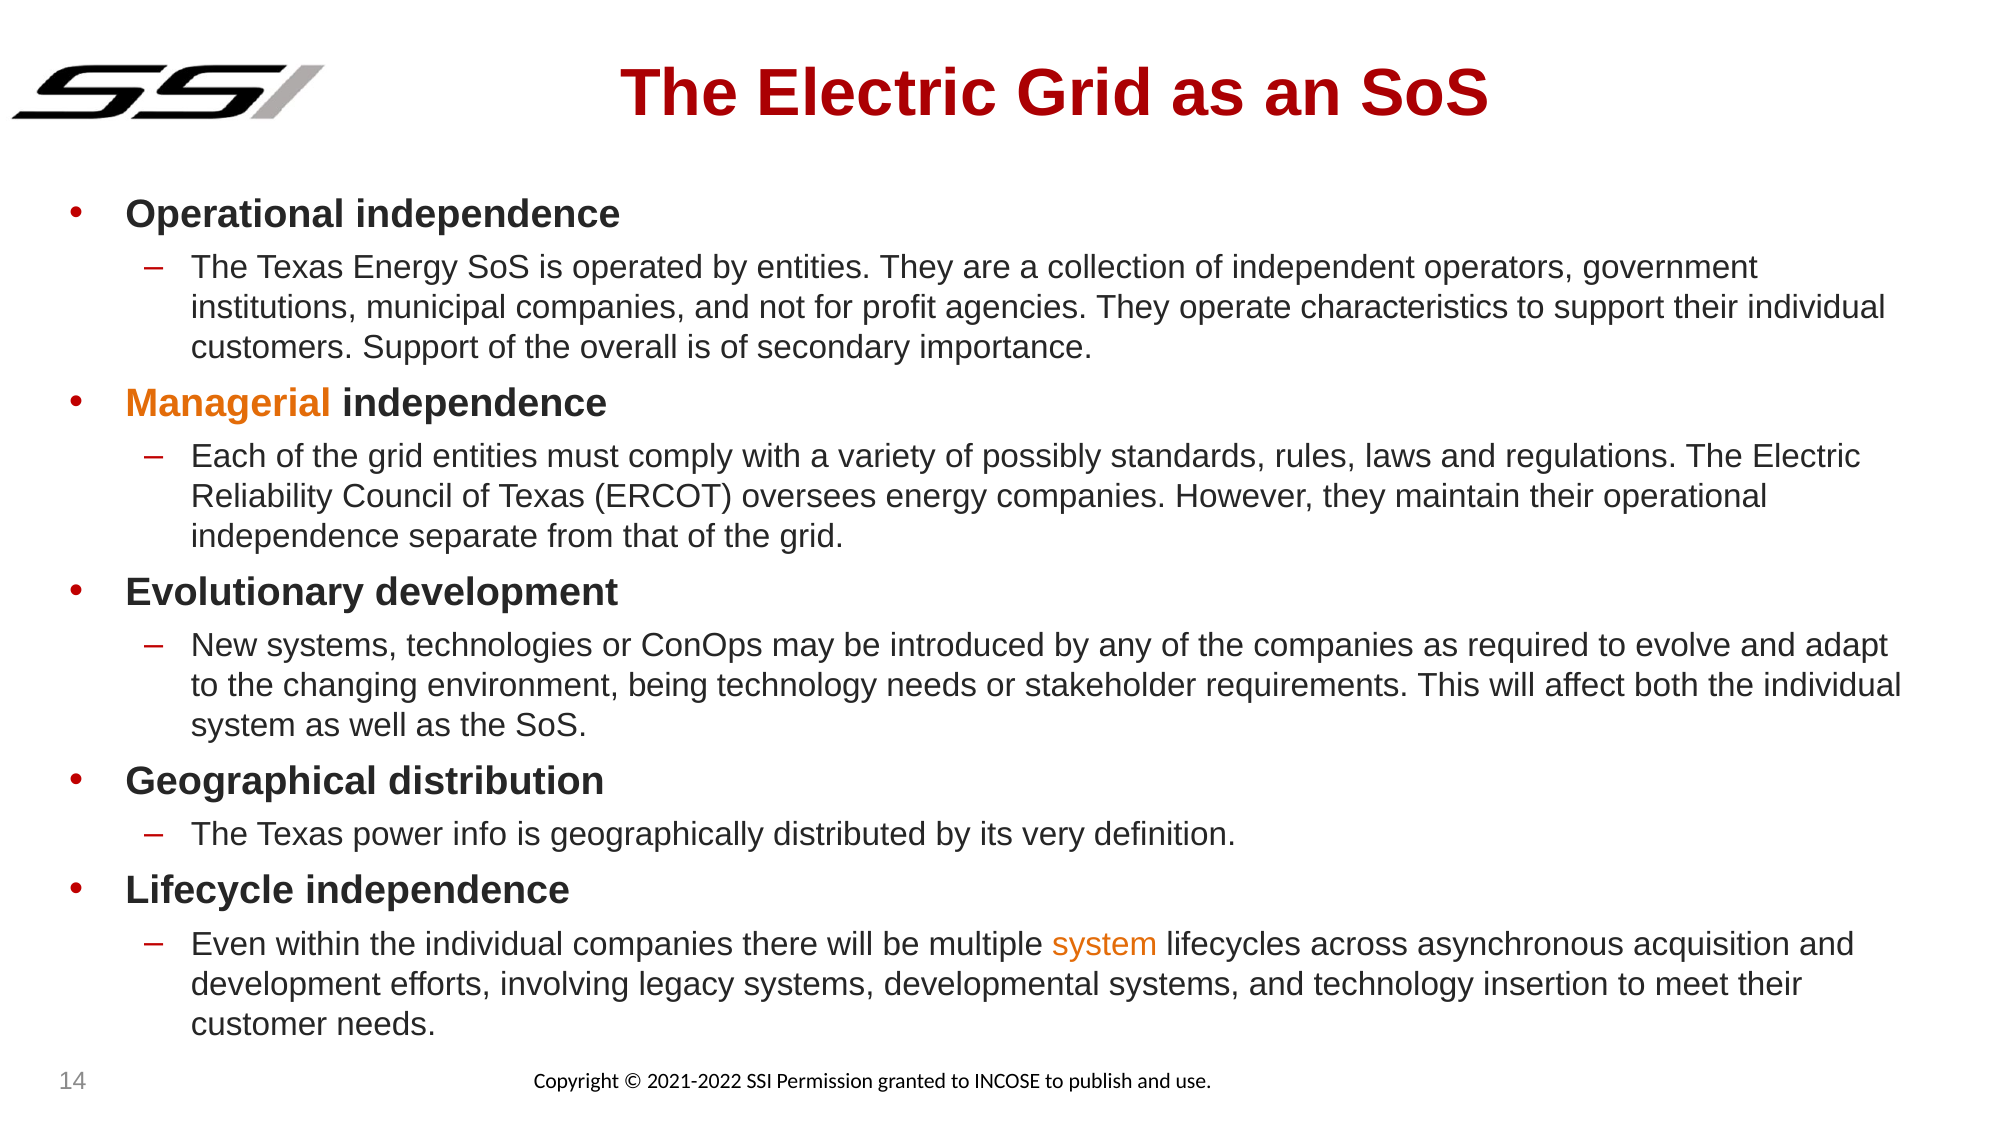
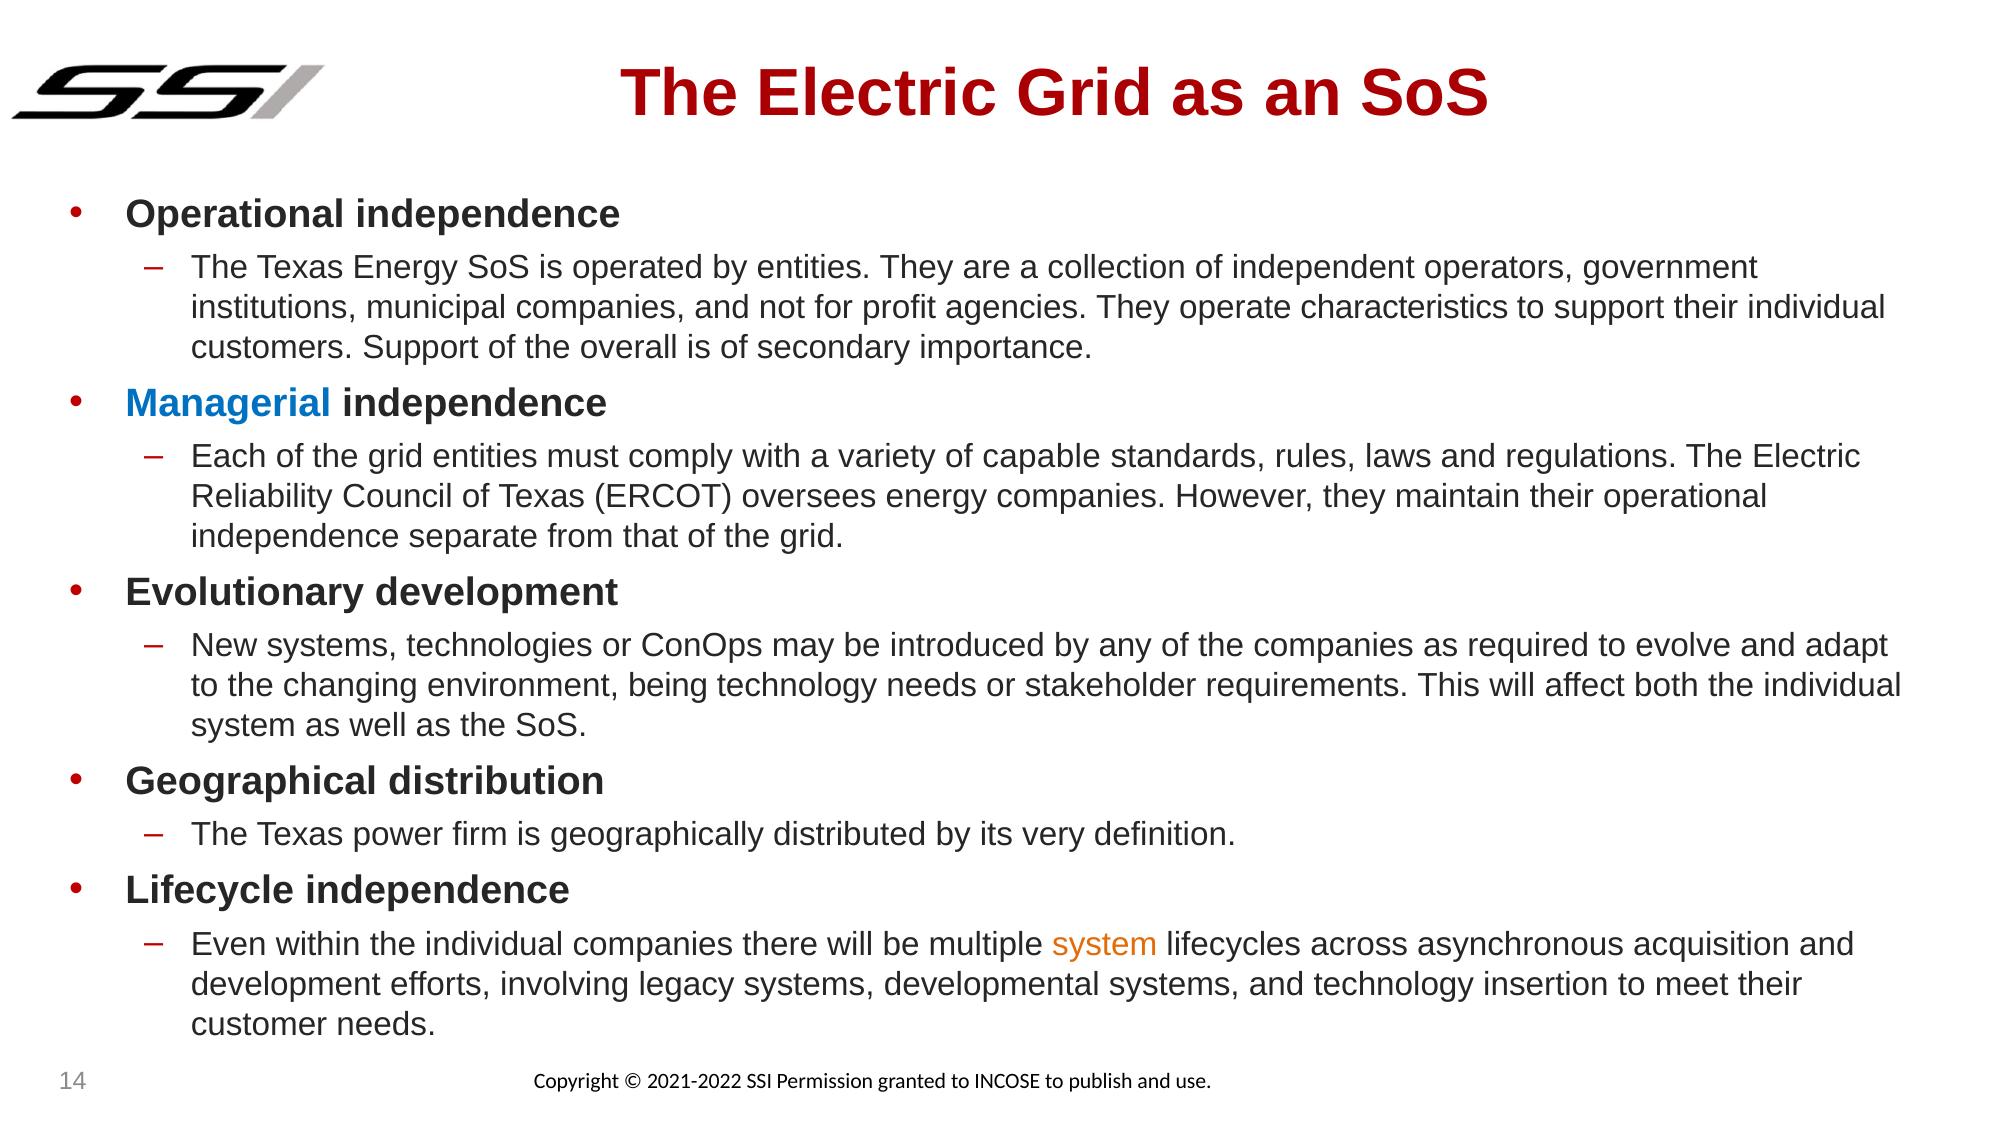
Managerial colour: orange -> blue (228, 403)
possibly: possibly -> capable (1042, 456)
info: info -> firm (480, 834)
